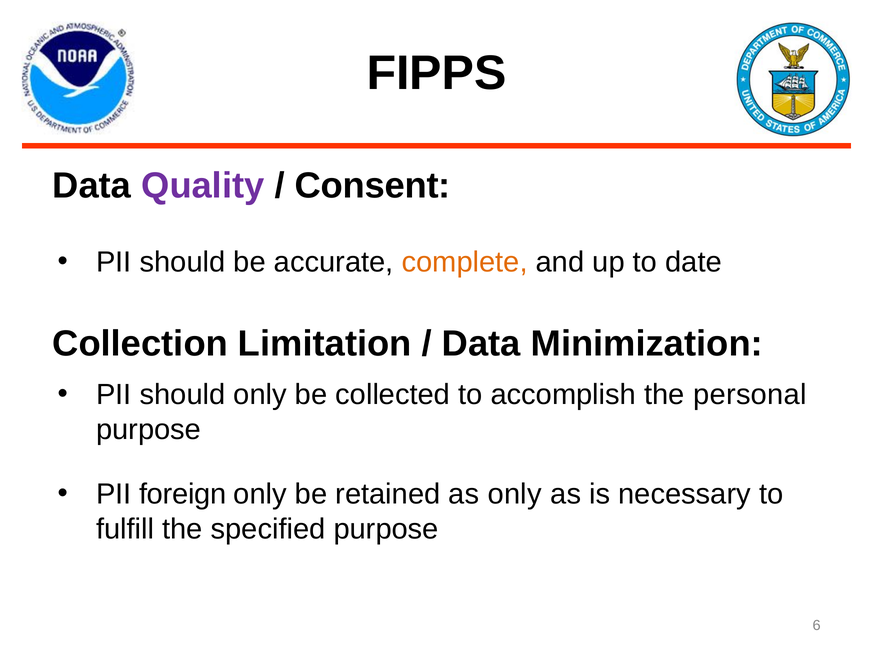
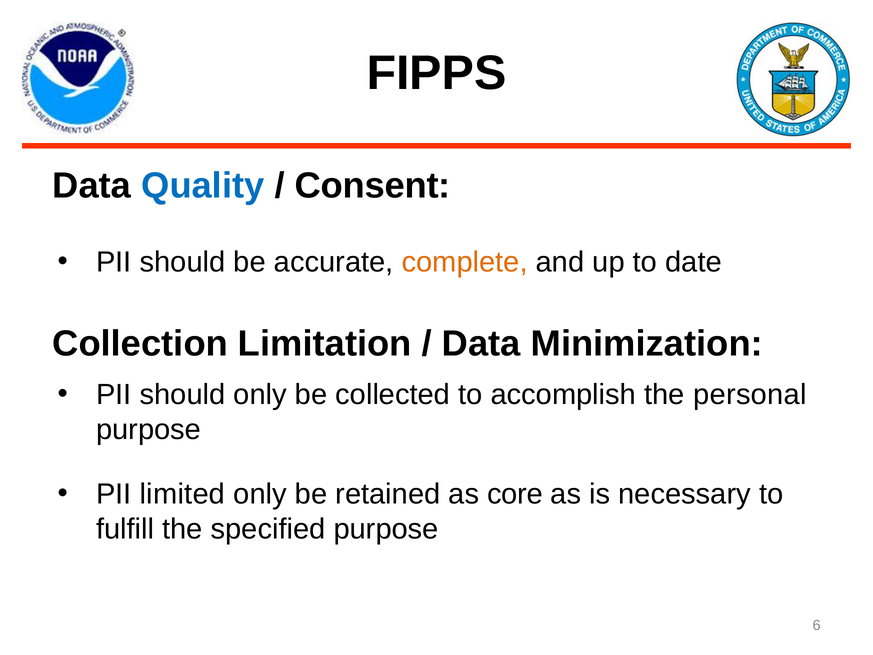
Quality colour: purple -> blue (203, 186)
foreign: foreign -> limited (182, 494)
as only: only -> core (515, 494)
